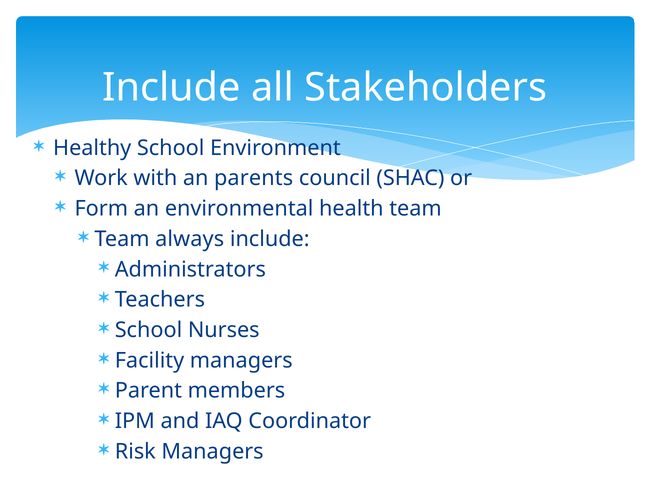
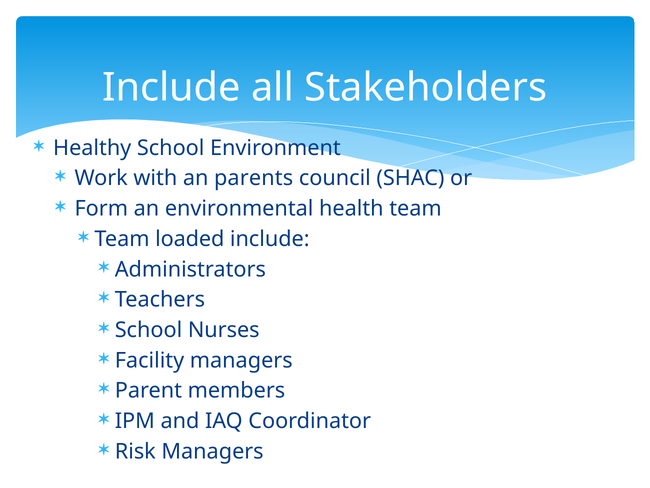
always: always -> loaded (190, 239)
